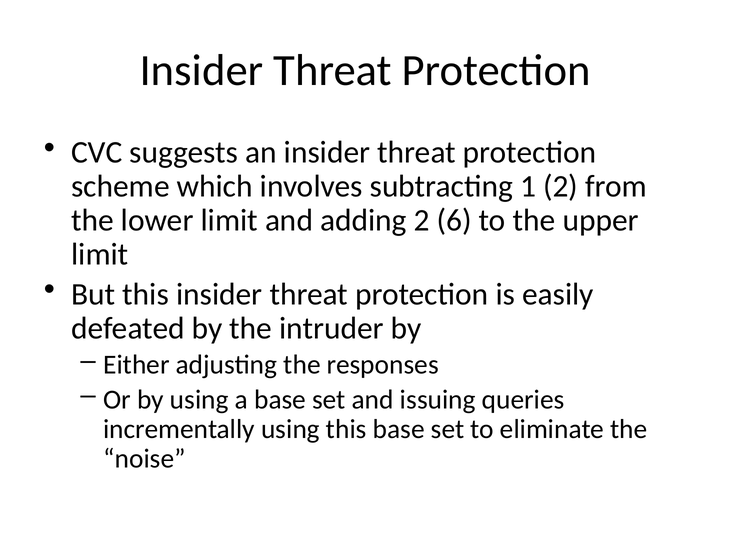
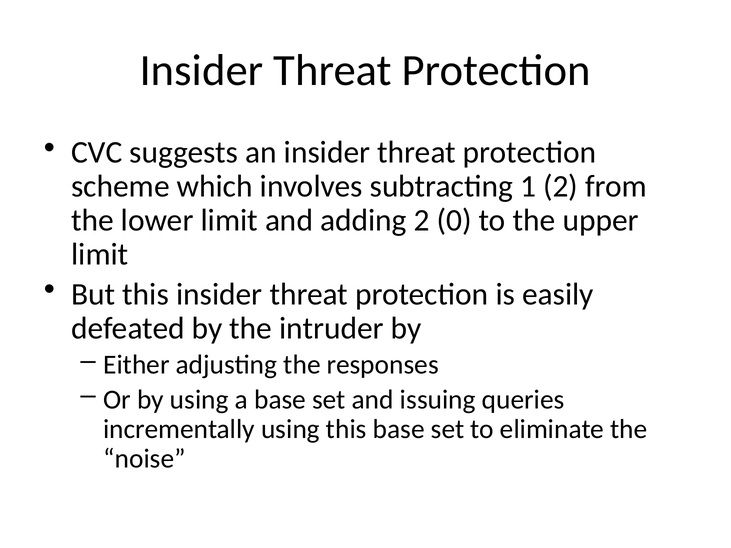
6: 6 -> 0 (454, 221)
